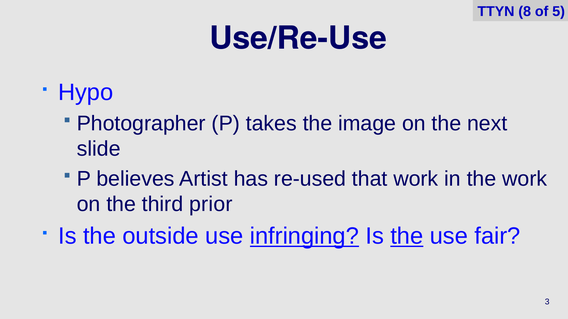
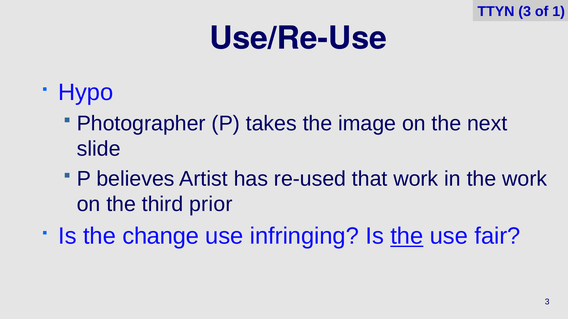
TTYN 8: 8 -> 3 (525, 12)
5: 5 -> 1 (559, 12)
outside: outside -> change (161, 236)
infringing underline: present -> none (304, 236)
